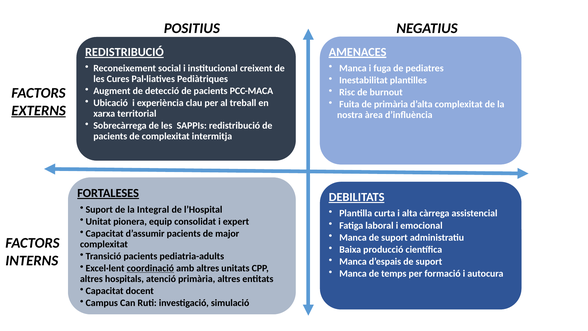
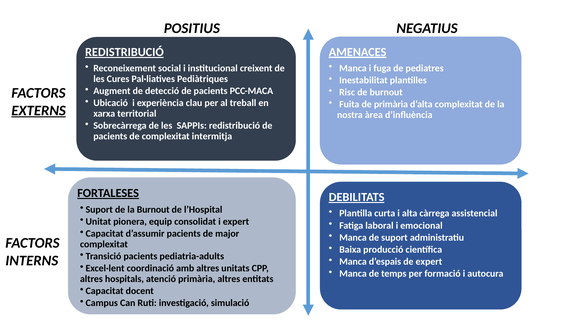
la Integral: Integral -> Burnout (153, 209)
d’espais de suport: suport -> expert (429, 261)
coordinació underline: present -> none (150, 268)
